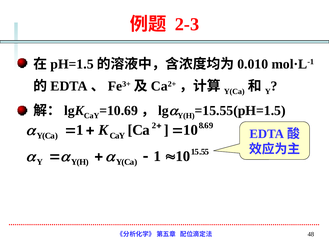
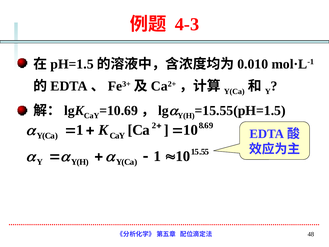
2-3: 2-3 -> 4-3 (187, 24)
